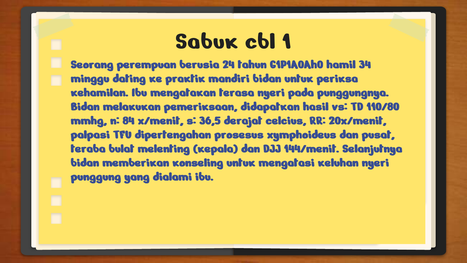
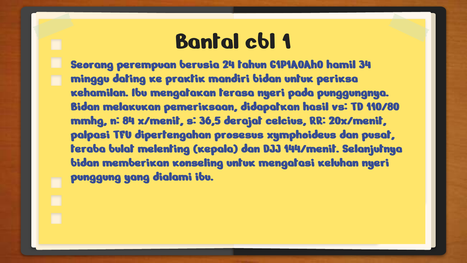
Sabuk: Sabuk -> Bantal (207, 40)
